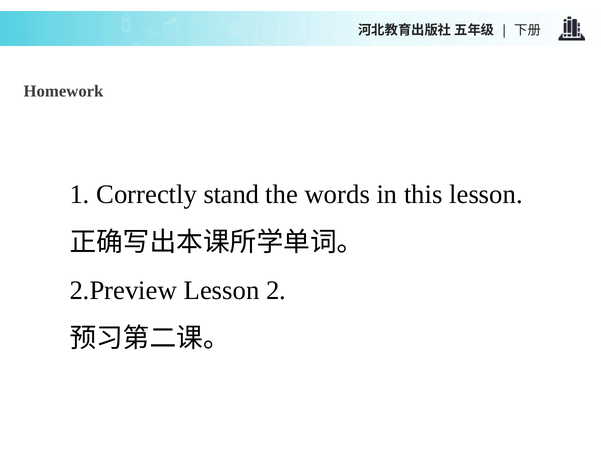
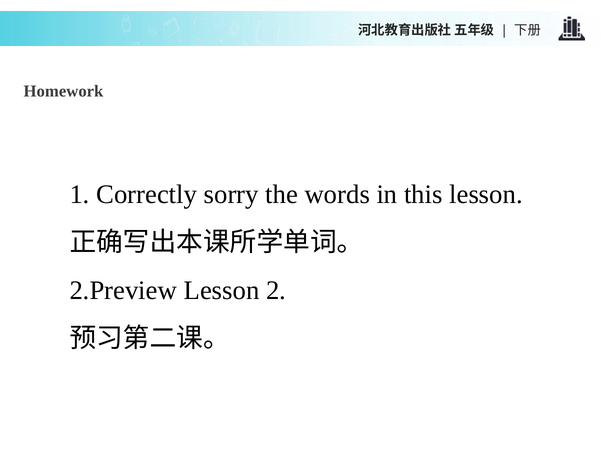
stand: stand -> sorry (231, 194)
